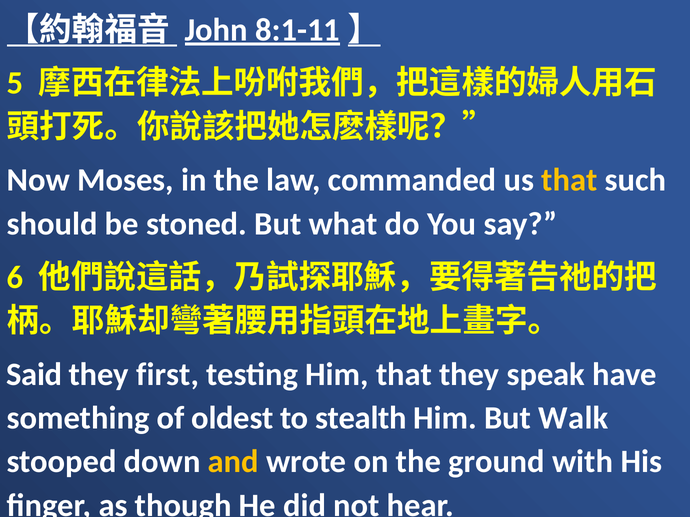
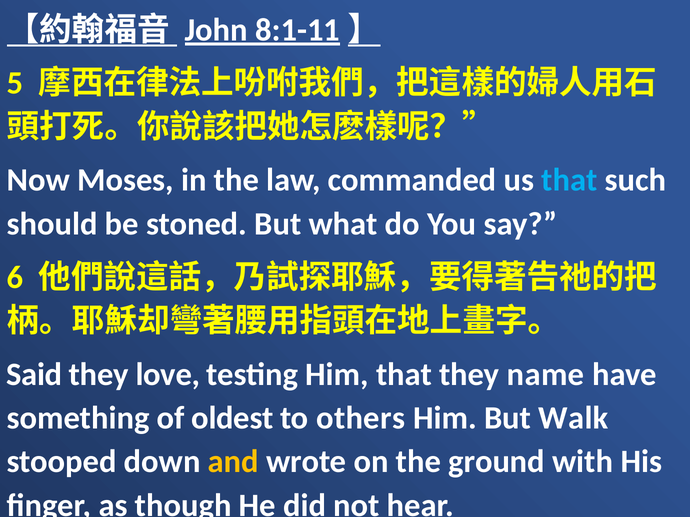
that colour: yellow -> light blue (569, 180)
first: first -> love (168, 375)
speak: speak -> name (546, 375)
stealth: stealth -> others (361, 418)
